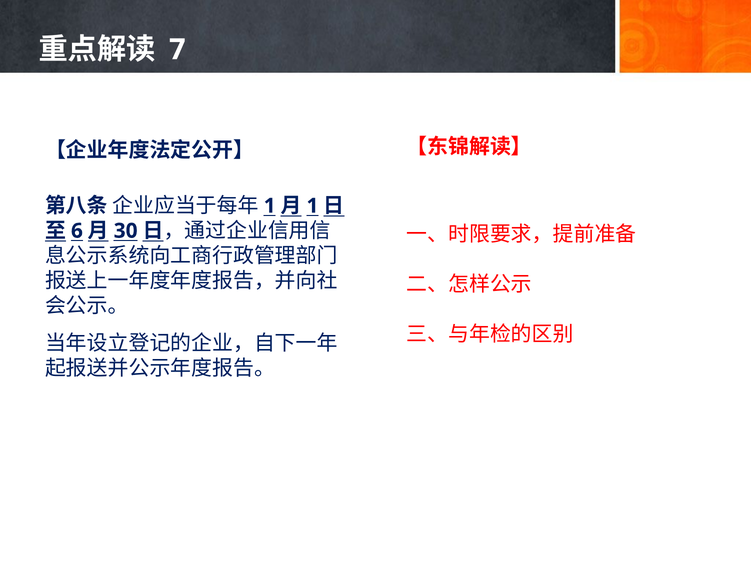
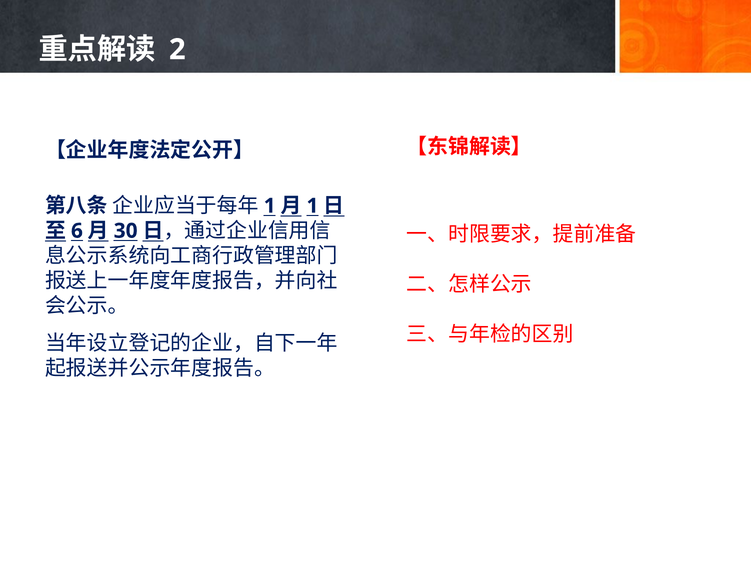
7: 7 -> 2 (177, 50)
